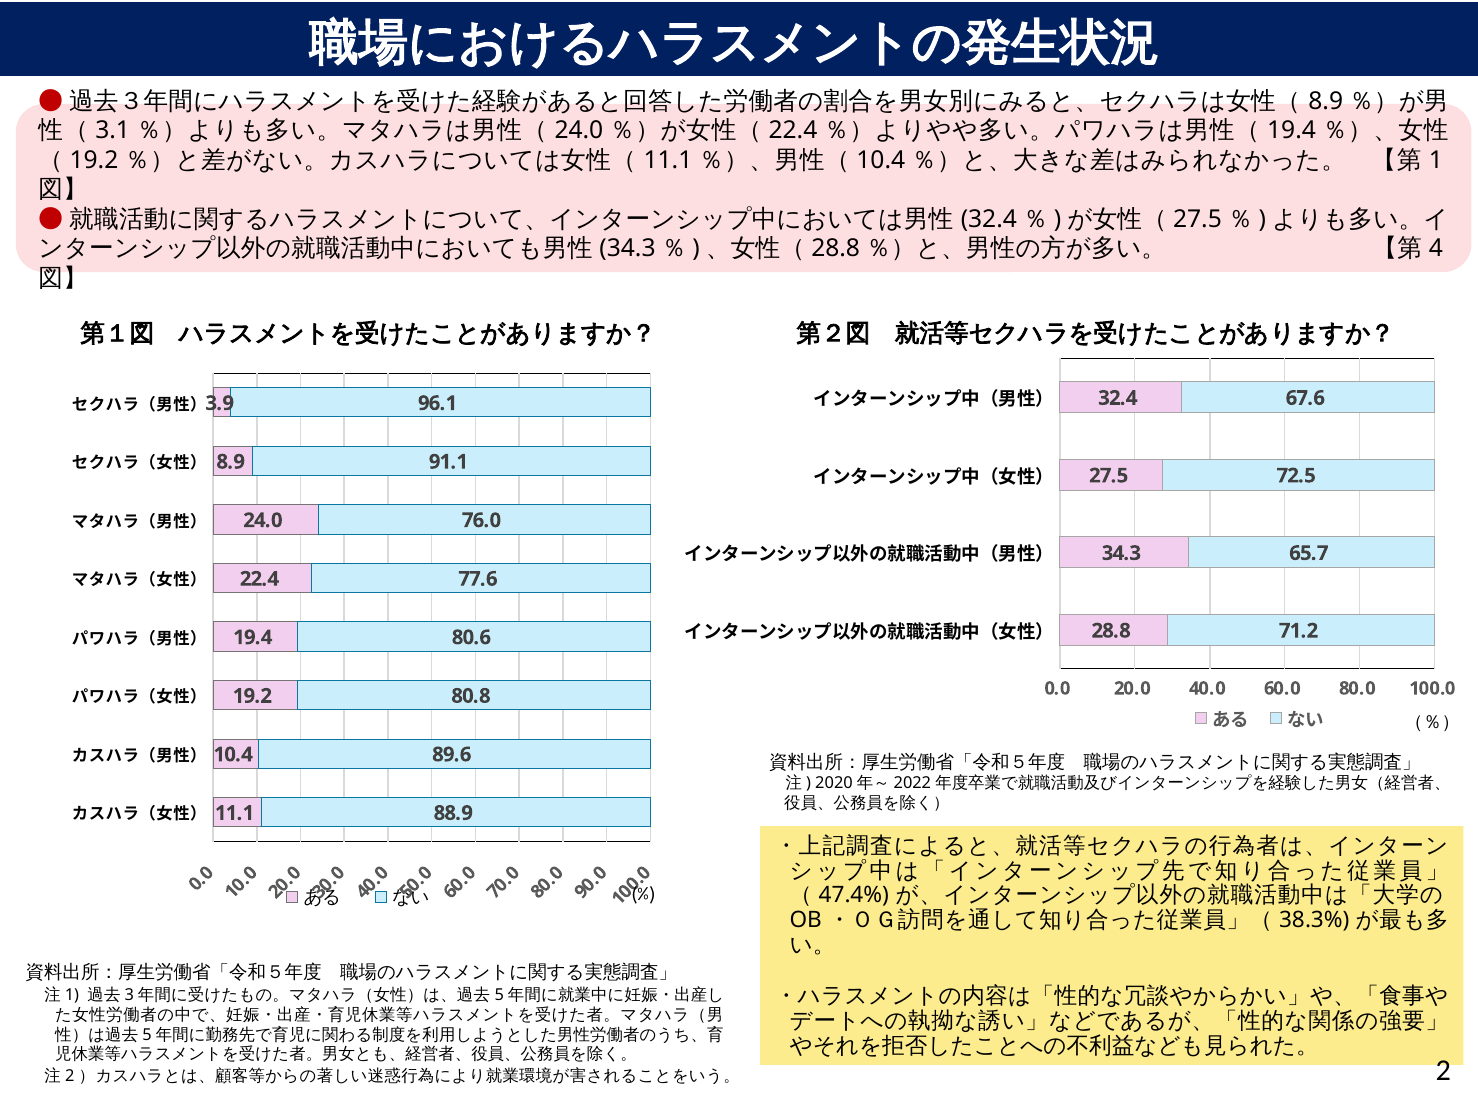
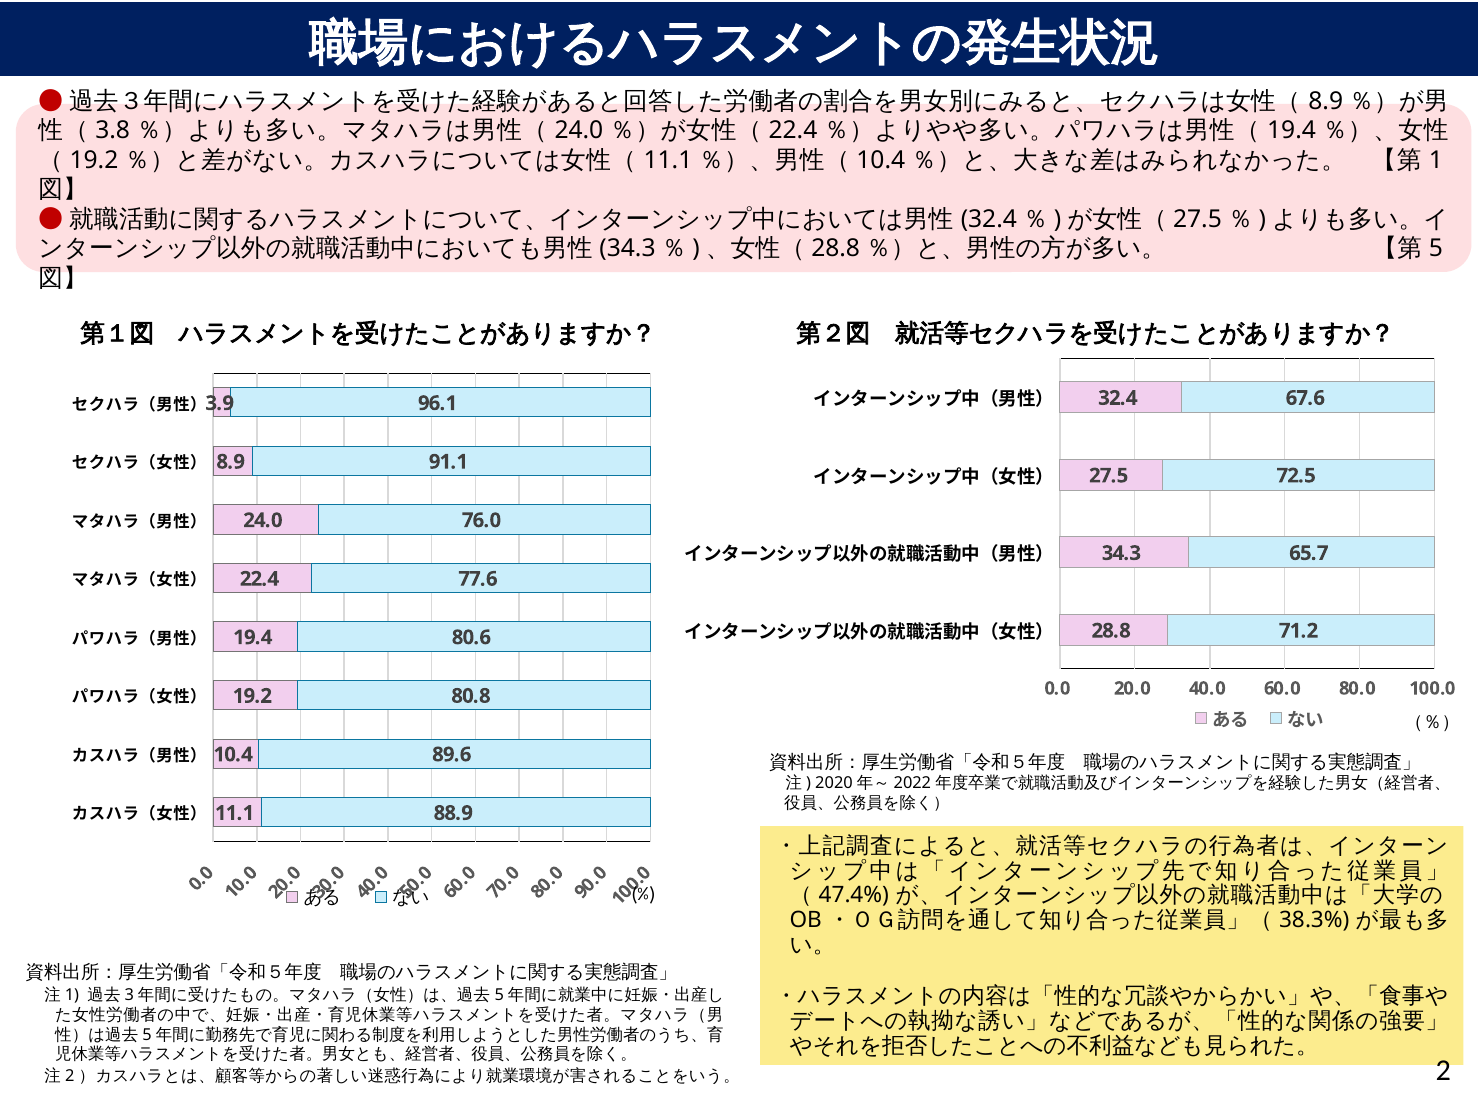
3.1: 3.1 -> 3.8 (113, 130)
4: 4 -> 5 (1436, 249)
